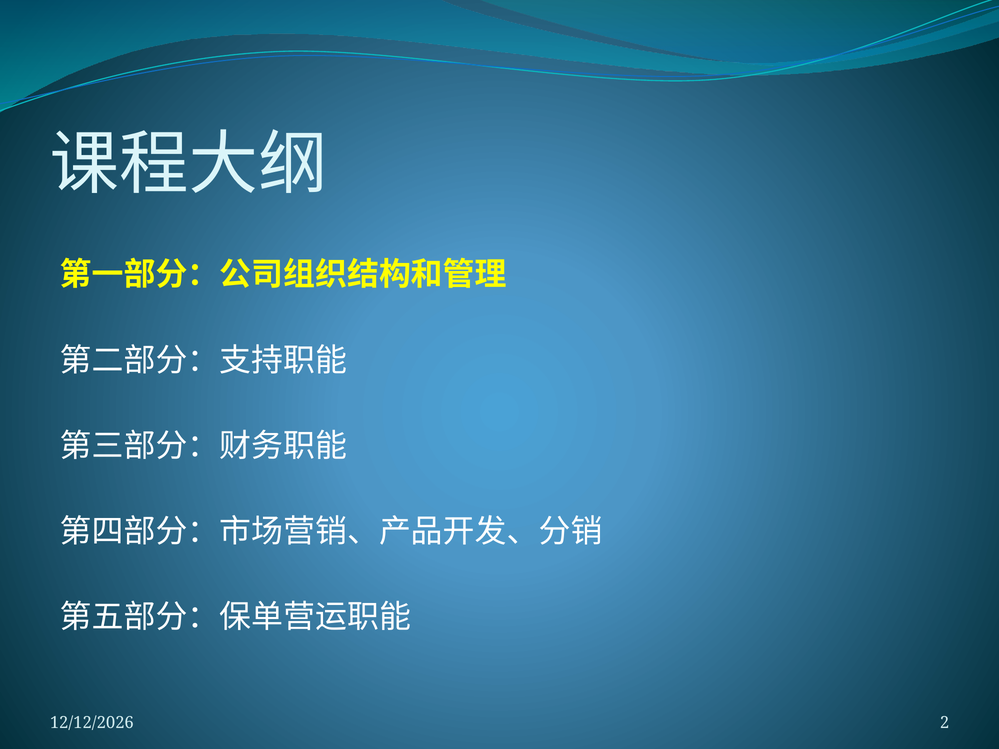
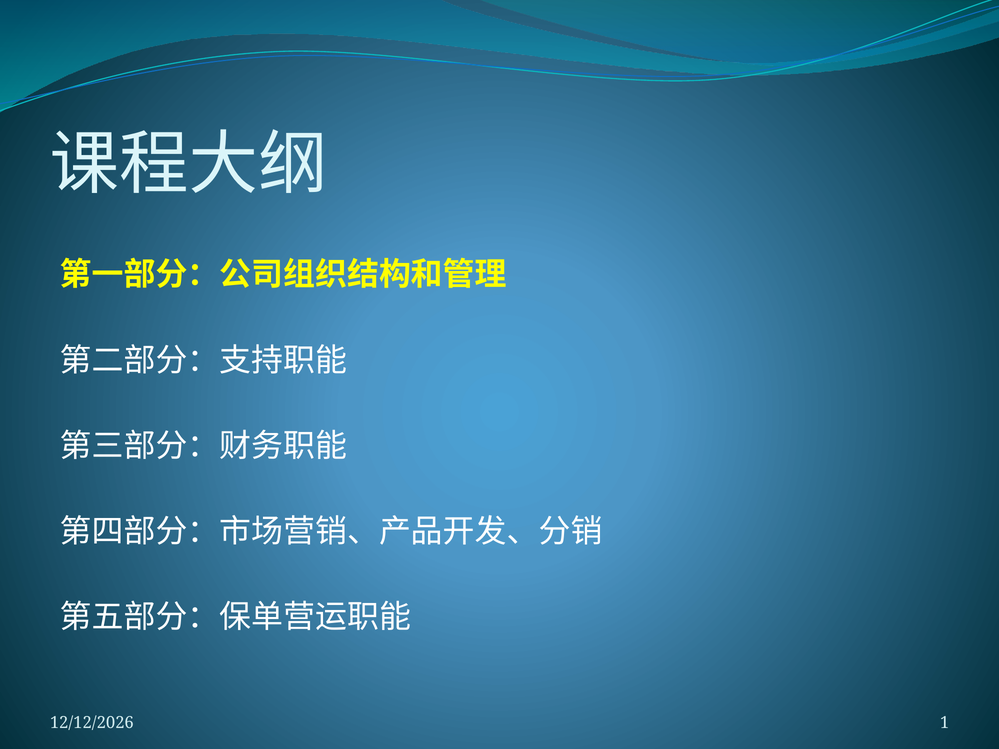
2: 2 -> 1 (945, 723)
